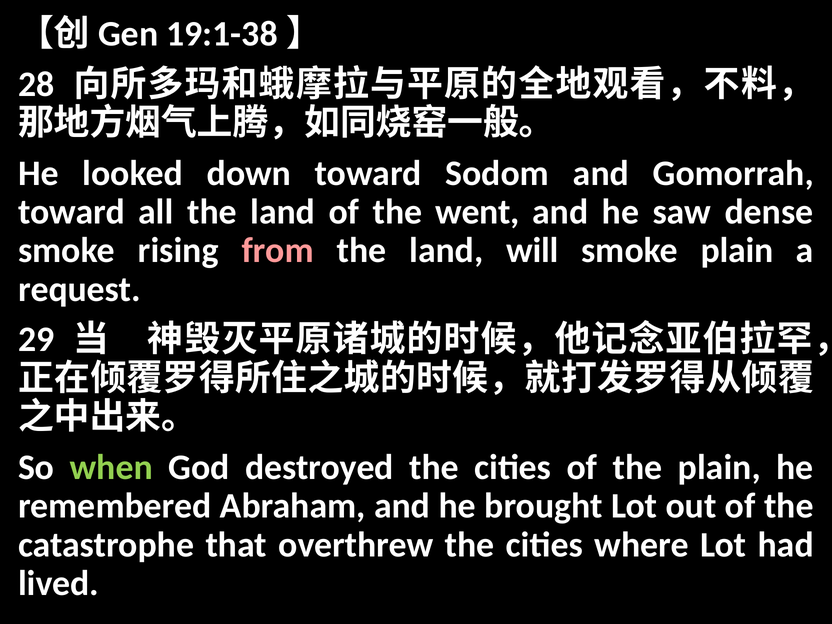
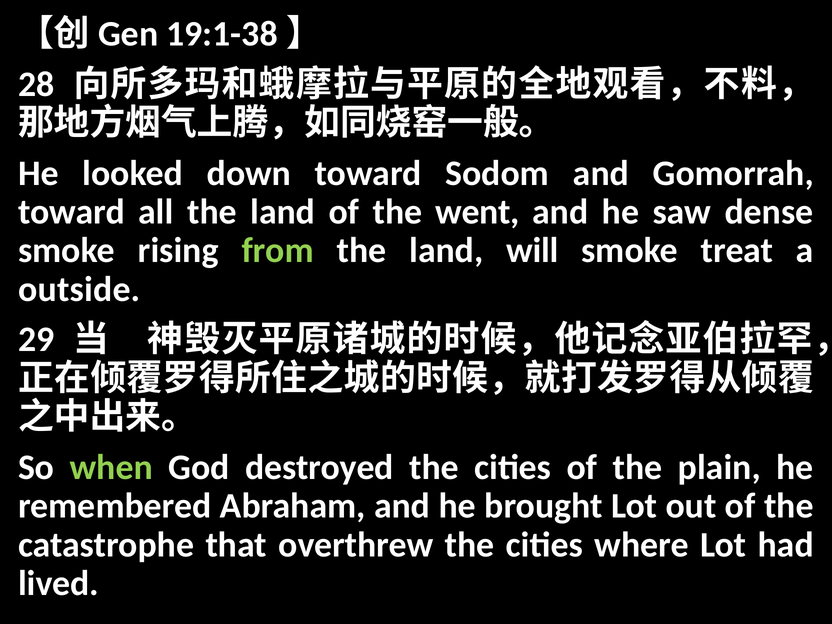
from colour: pink -> light green (278, 251)
smoke plain: plain -> treat (737, 251)
request: request -> outside (79, 289)
